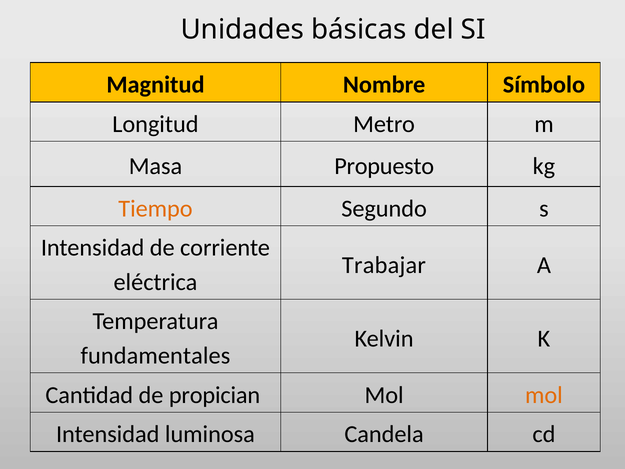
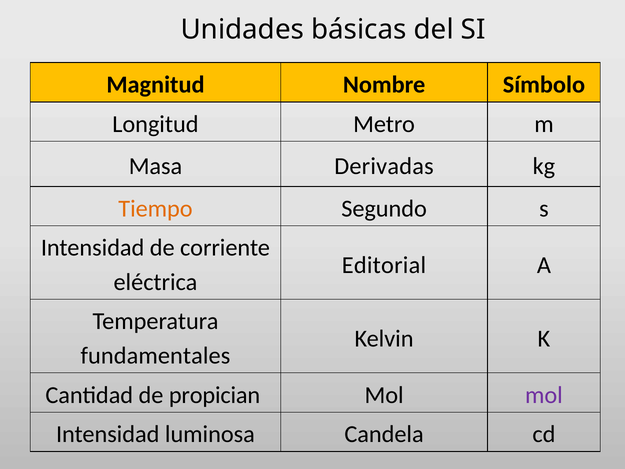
Propuesto: Propuesto -> Derivadas (384, 166)
Trabajar: Trabajar -> Editorial (384, 265)
mol colour: orange -> purple (544, 395)
